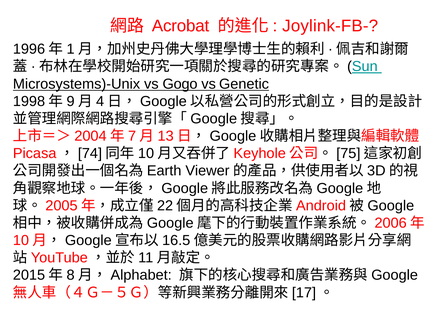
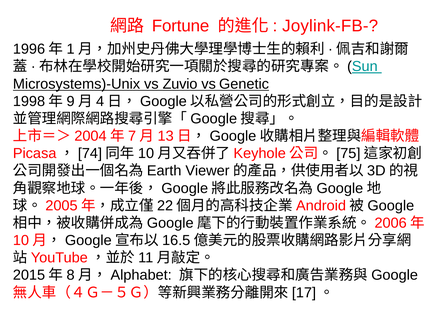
Acrobat: Acrobat -> Fortune (181, 26)
Gogo: Gogo -> Zuvio (180, 84)
